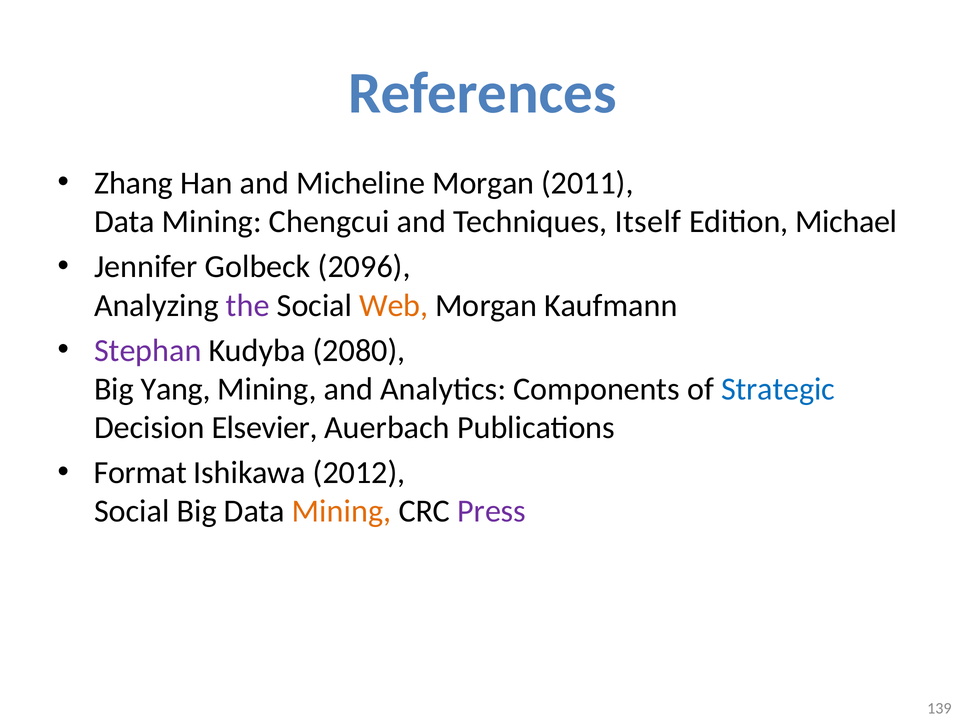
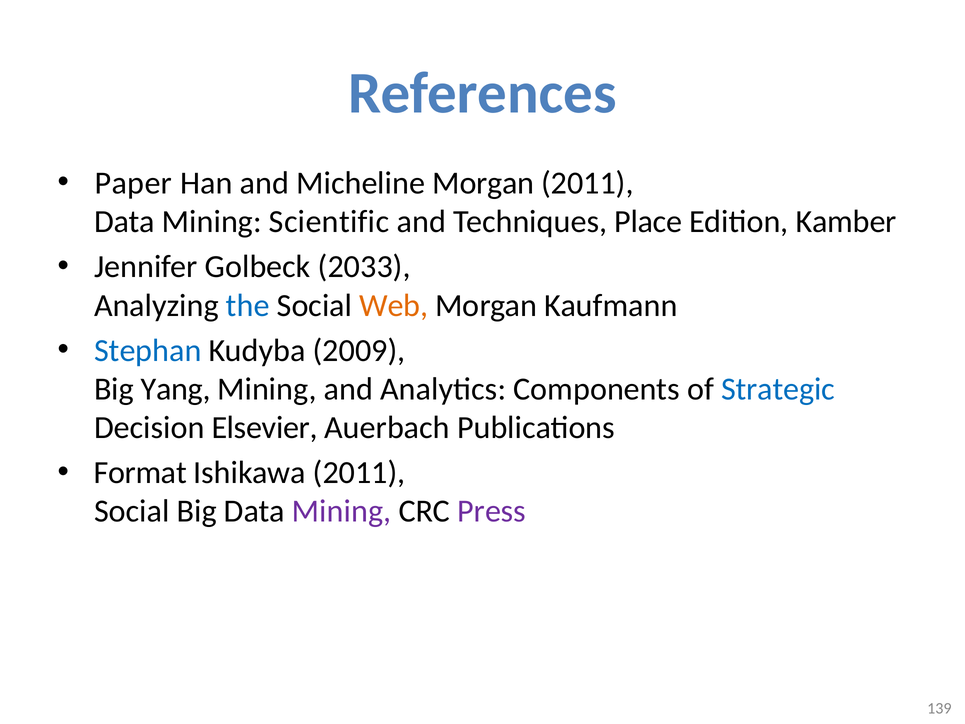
Zhang: Zhang -> Paper (133, 183)
Chengcui: Chengcui -> Scientific (329, 222)
Itself: Itself -> Place (648, 222)
Michael: Michael -> Kamber (846, 222)
2096: 2096 -> 2033 (364, 267)
the colour: purple -> blue (248, 305)
Stephan colour: purple -> blue (148, 350)
2080: 2080 -> 2009 (359, 350)
Ishikawa 2012: 2012 -> 2011 (359, 473)
Mining colour: orange -> purple (342, 511)
